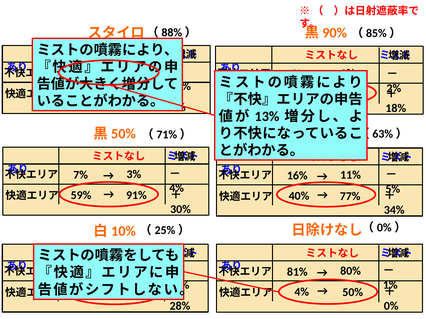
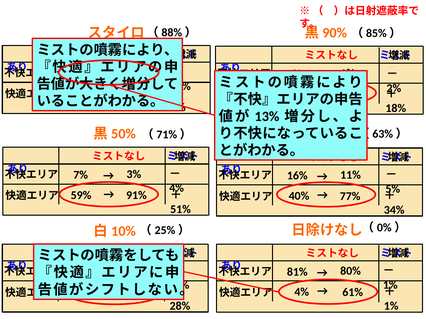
30%: 30% -> 51% (181, 209)
50%: 50% -> 61% (353, 293)
0%: 0% -> 1% (391, 306)
